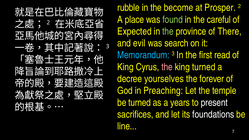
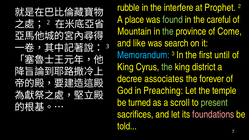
become: become -> interfere (179, 8)
Prosper: Prosper -> Prophet (220, 8)
Expected: Expected -> Mountain (134, 31)
There: There -> Come (230, 31)
evil: evil -> like (139, 43)
read: read -> until (222, 55)
the colour: pink -> light green (167, 67)
king turned: turned -> district (204, 67)
yourselves: yourselves -> associates (164, 79)
years: years -> scroll (180, 103)
present colour: white -> light green (214, 103)
foundations colour: white -> pink (213, 114)
line: line -> told (127, 126)
